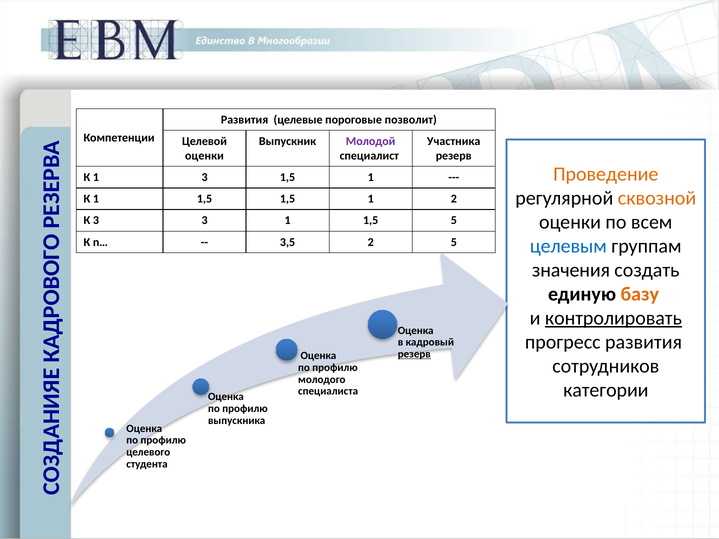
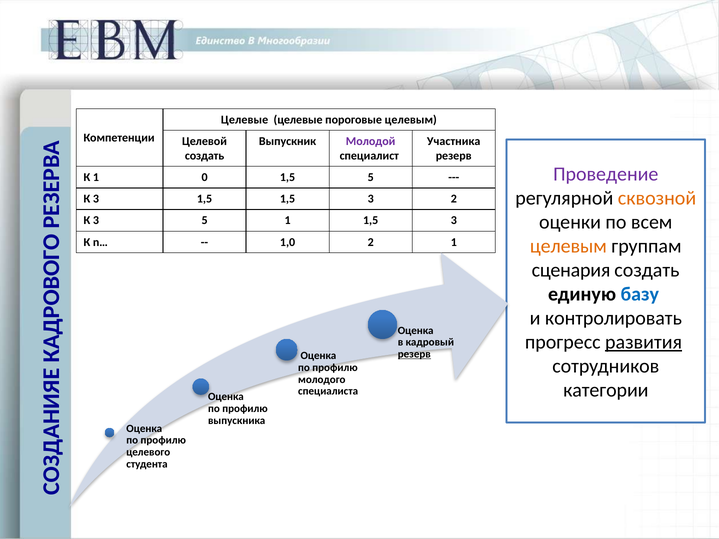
Развития: Развития -> Целевые (245, 120)
пороговые позволит: позволит -> целевым (411, 120)
оценки: оценки -> создать (205, 156)
Проведение colour: orange -> purple (606, 174)
1 3: 3 -> 0 (205, 177)
1: 1 -> 5 (371, 177)
1: 1 -> 3 (96, 199)
1,5 1,5 1: 1 -> 3 (371, 199)
3 3: 3 -> 5 (205, 221)
1 1,5 5: 5 -> 3 (454, 221)
3,5: 3,5 -> 1,0 (288, 242)
2 5: 5 -> 1 (454, 242)
целевым colour: blue -> orange (568, 246)
значения: значения -> сценария (571, 270)
базу colour: orange -> blue (640, 294)
контролировать underline: present -> none (613, 318)
развития underline: none -> present (644, 342)
